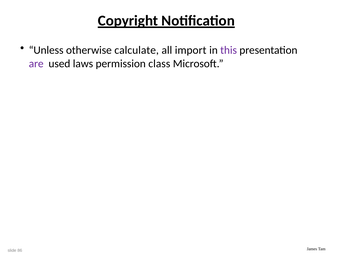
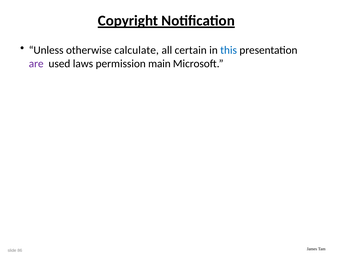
import: import -> certain (191, 50)
this colour: purple -> blue (229, 50)
class: class -> main (159, 64)
